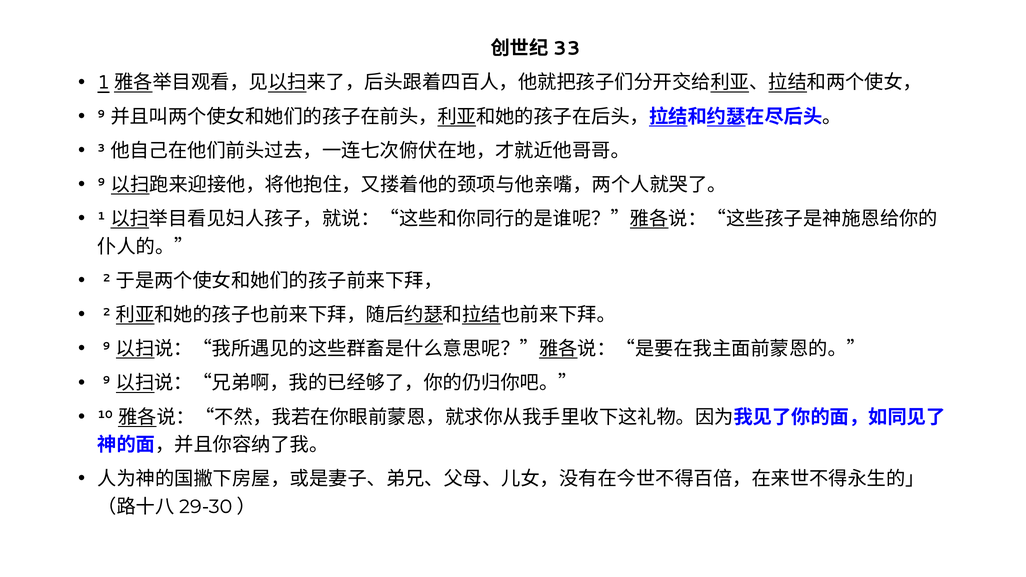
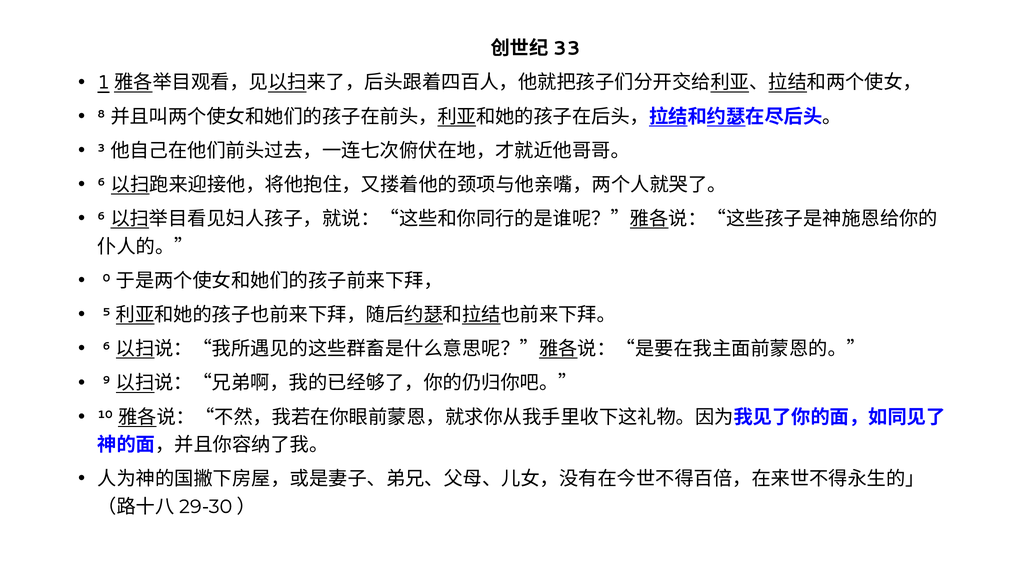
9: 9 -> 8 (101, 114)
9: 9 -> 6 (101, 182)
1: 1 -> 6 (101, 216)
2: 2 -> 0 (107, 278)
2: 2 -> 5 (107, 312)
9: 9 -> 6 (107, 346)
